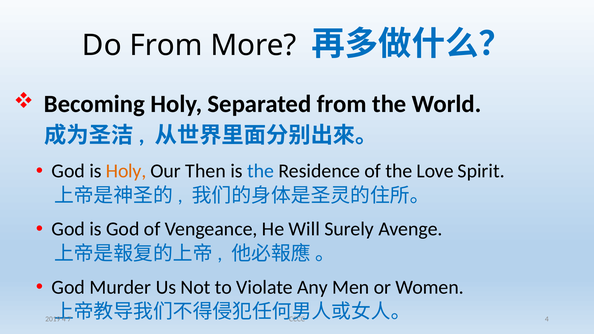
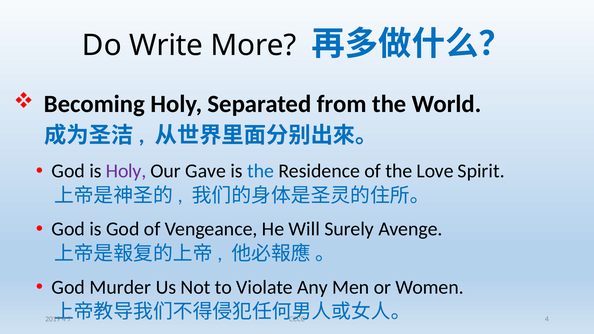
Do From: From -> Write (166, 45)
Holy colour: orange -> purple (126, 171)
Then: Then -> Gave (206, 171)
